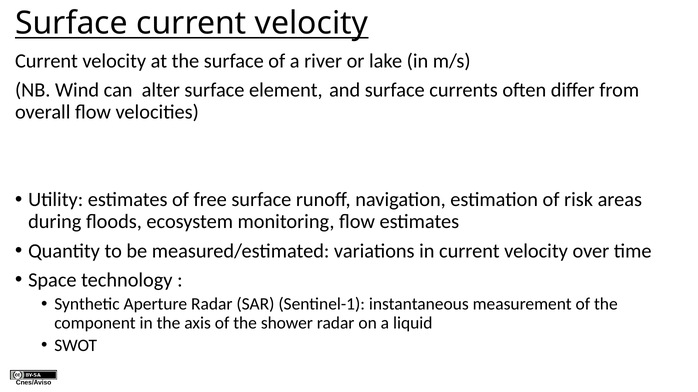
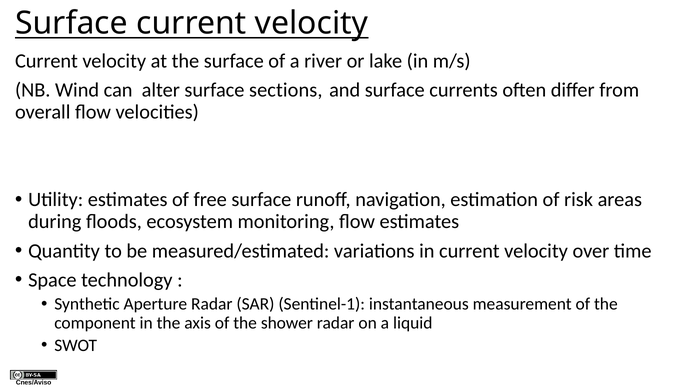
element: element -> sections (286, 90)
